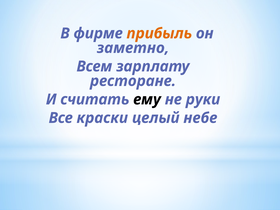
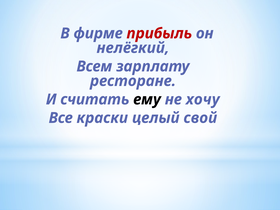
прибыль colour: orange -> red (159, 33)
заметно: заметно -> нелёгкий (133, 48)
руки: руки -> хочу (203, 99)
небе: небе -> свой (200, 118)
